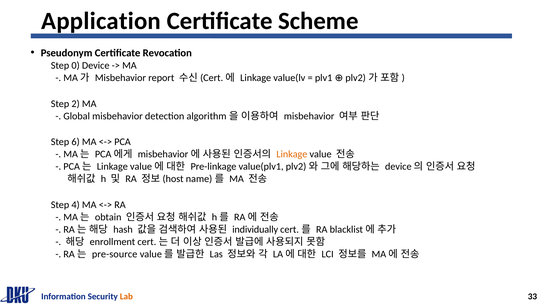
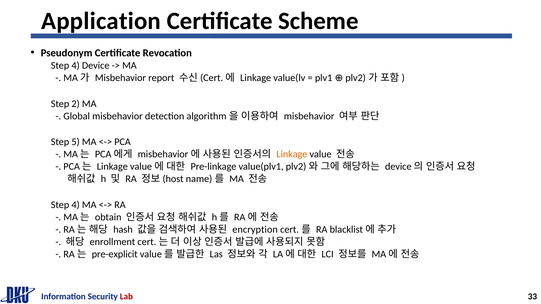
0: 0 -> 4 (76, 66)
6: 6 -> 5 (76, 142)
individually: individually -> encryption (255, 230)
pre-source: pre-source -> pre-explicit (115, 255)
Lab colour: orange -> red (126, 297)
